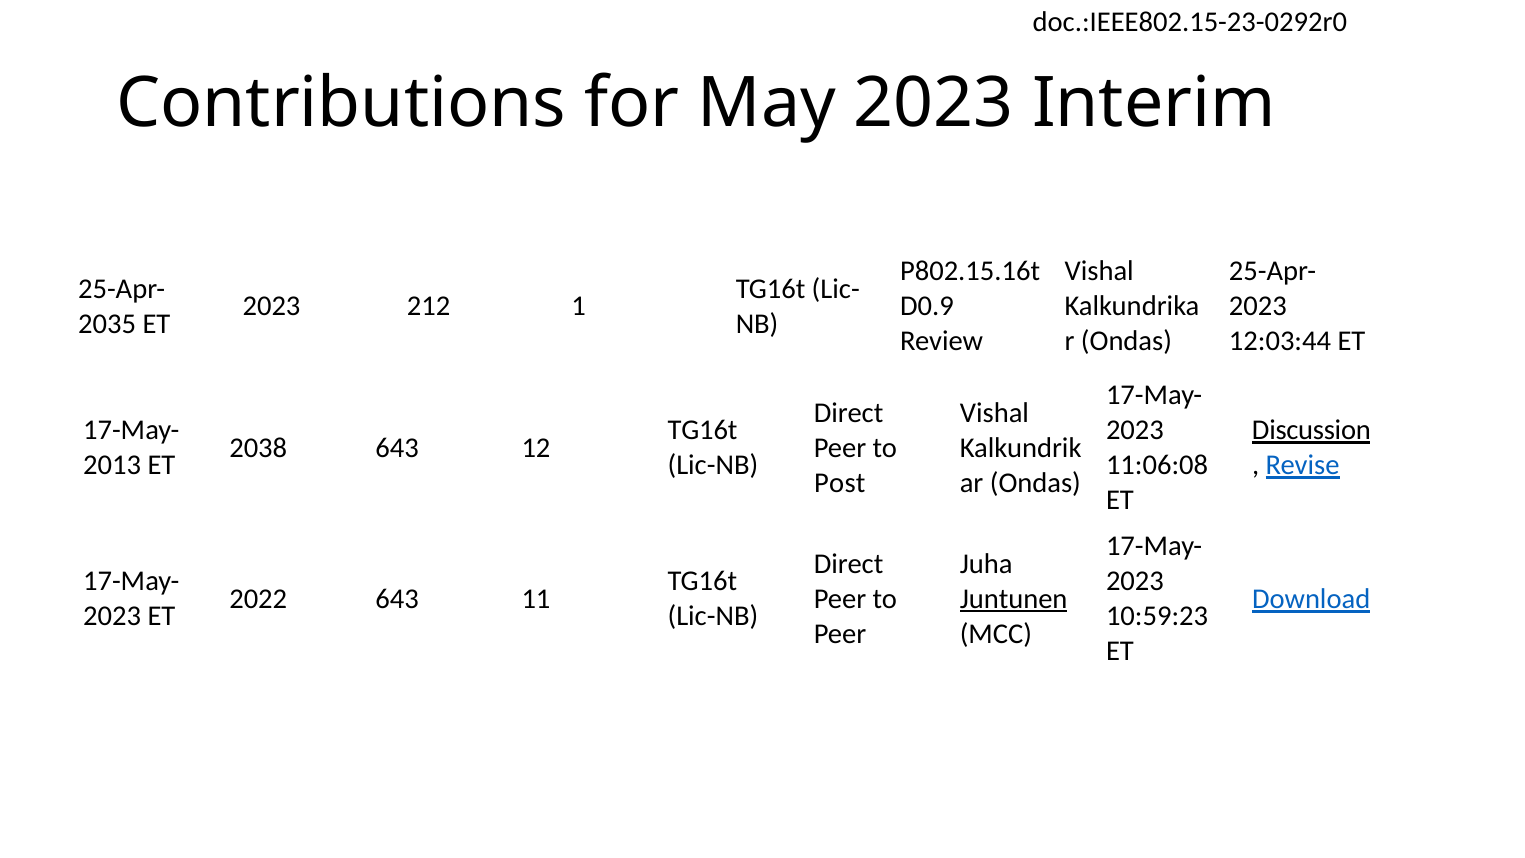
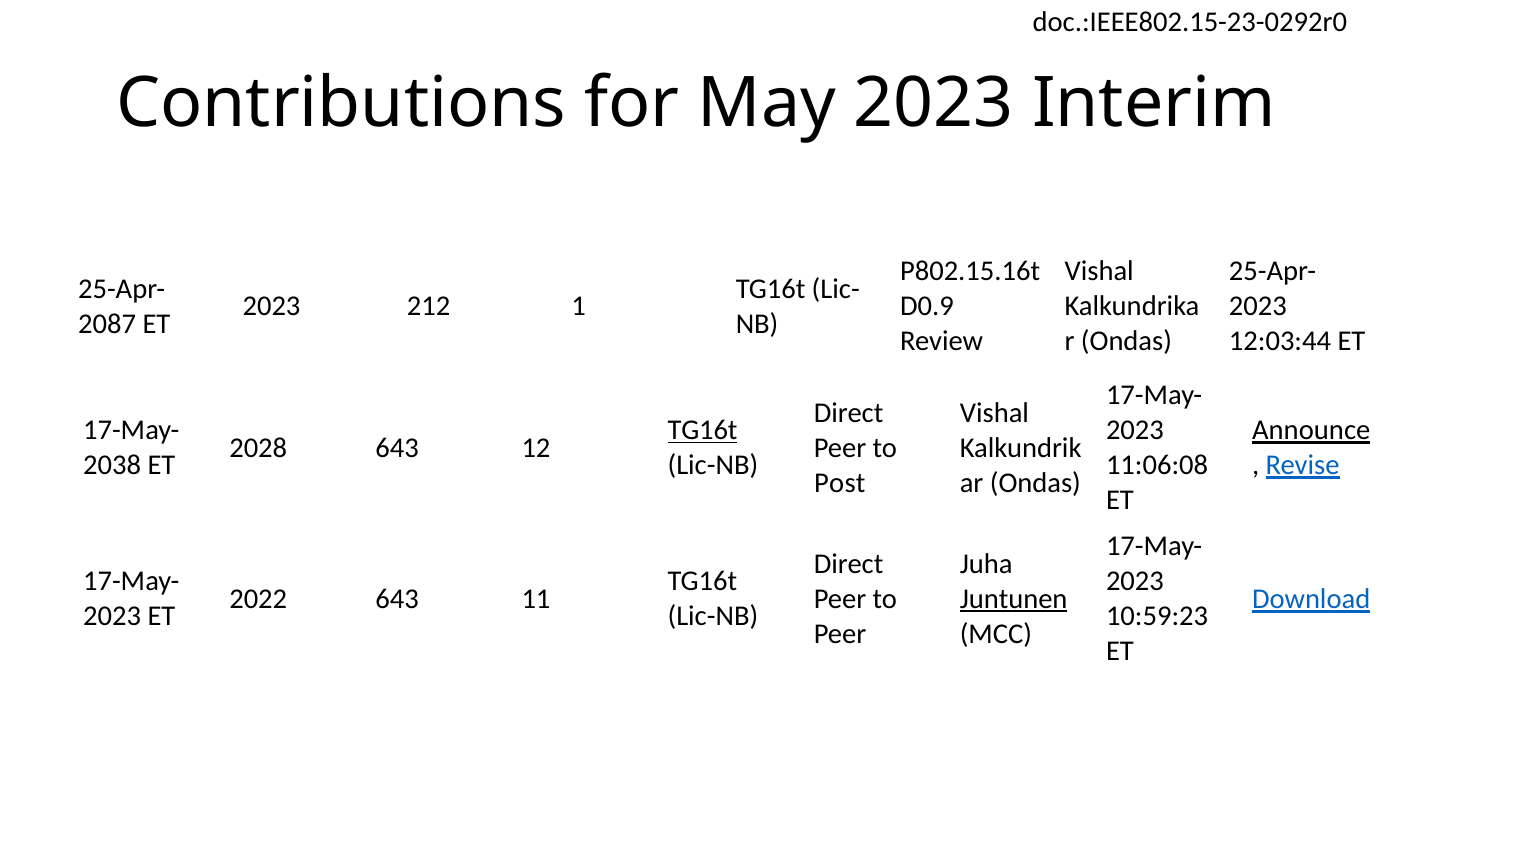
2035: 2035 -> 2087 (107, 324)
TG16t underline: none -> present (703, 430)
Discussion: Discussion -> Announce (1311, 430)
2038: 2038 -> 2028 (258, 448)
2013: 2013 -> 2038 (112, 465)
